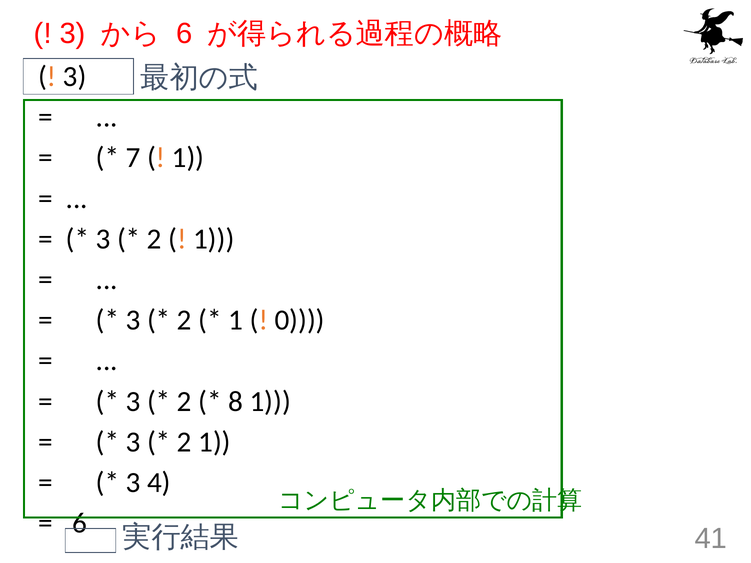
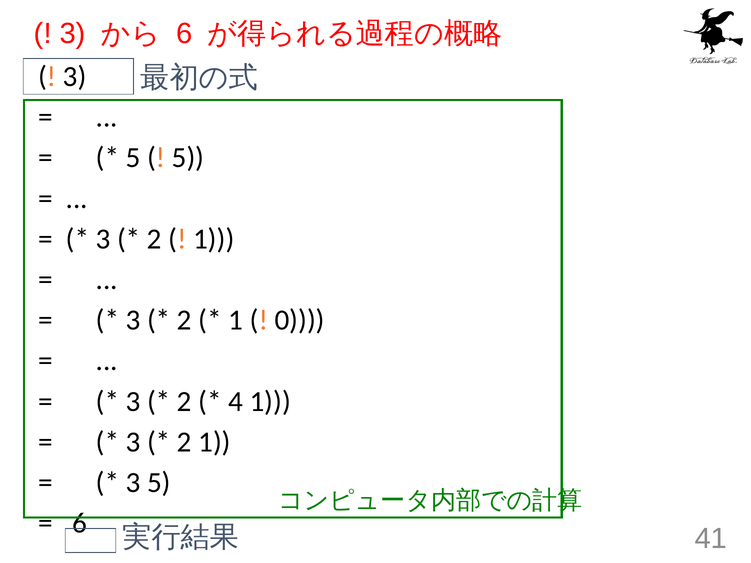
7: 7 -> 5 (133, 158)
1: 1 -> 5 (188, 158)
8: 8 -> 4 (236, 402)
3 4: 4 -> 5 (159, 483)
